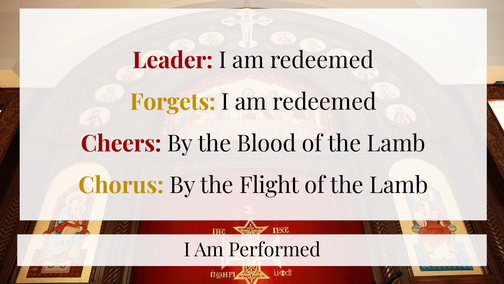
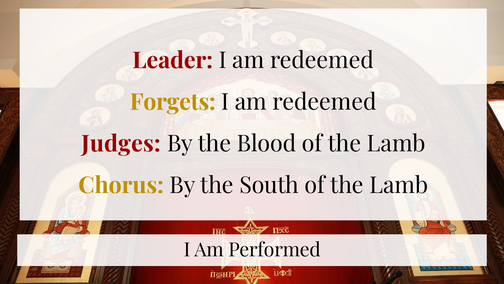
Cheers: Cheers -> Judges (121, 144)
Flight: Flight -> South (269, 185)
